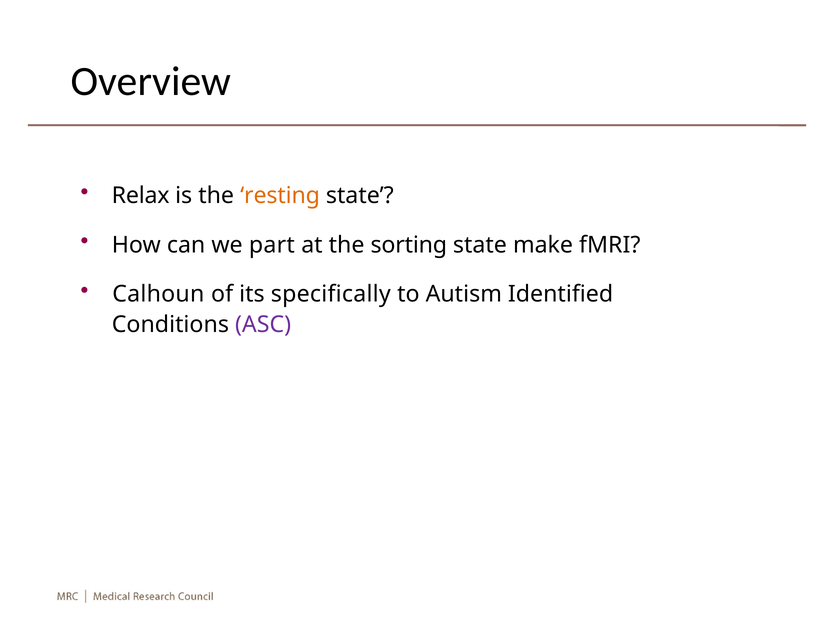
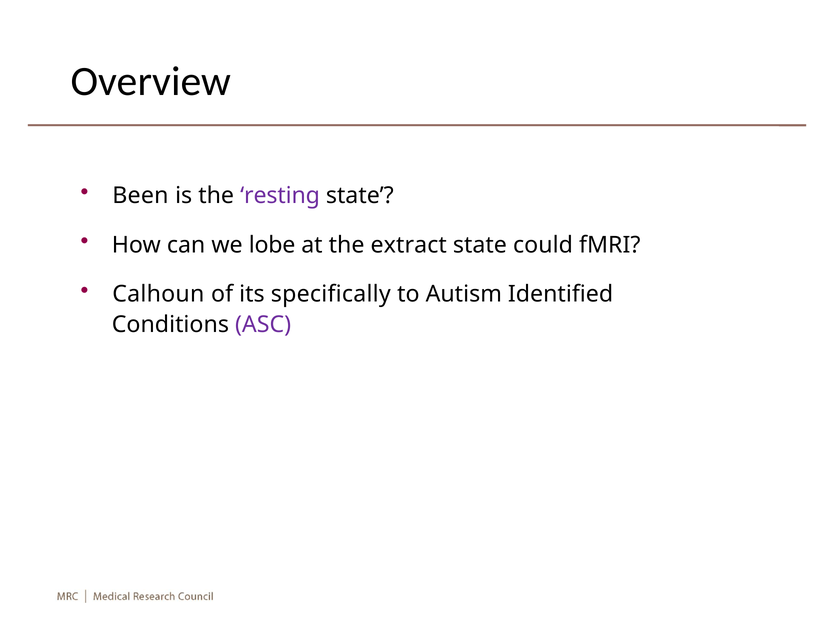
Relax: Relax -> Been (140, 196)
resting colour: orange -> purple (280, 196)
part: part -> lobe (272, 245)
sorting: sorting -> extract (409, 245)
make: make -> could (543, 245)
